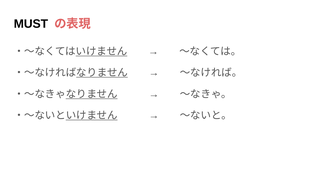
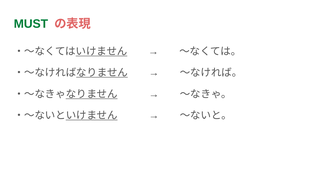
MUST colour: black -> green (31, 24)
